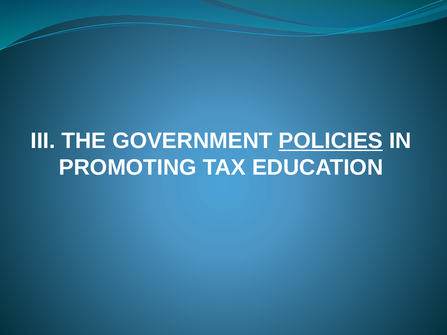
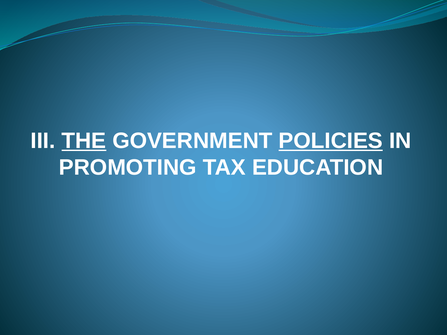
THE underline: none -> present (84, 141)
